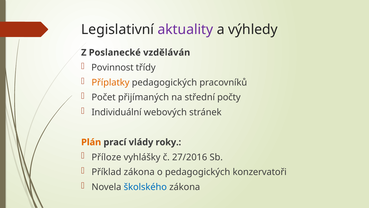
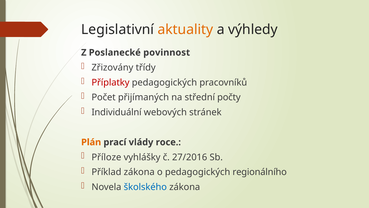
aktuality colour: purple -> orange (185, 30)
vzděláván: vzděláván -> povinnost (167, 52)
Povinnost: Povinnost -> Zřizovány (112, 67)
Příplatky colour: orange -> red (110, 82)
roky: roky -> roce (168, 142)
konzervatoři: konzervatoři -> regionálního (260, 172)
